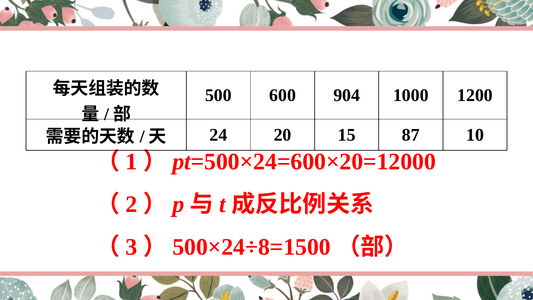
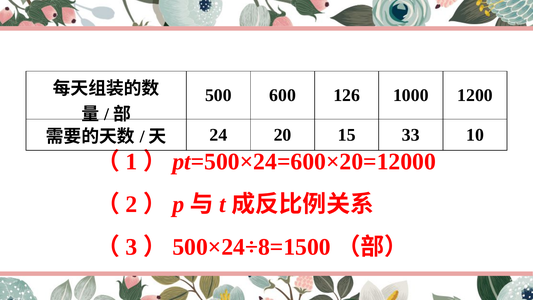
904: 904 -> 126 (347, 95)
87: 87 -> 33 (411, 135)
